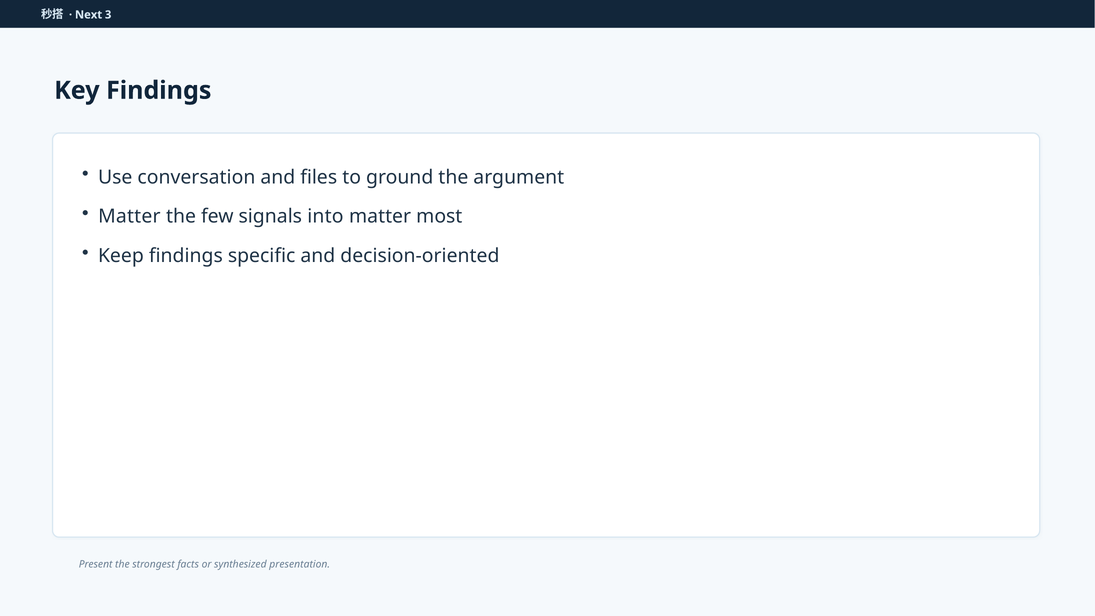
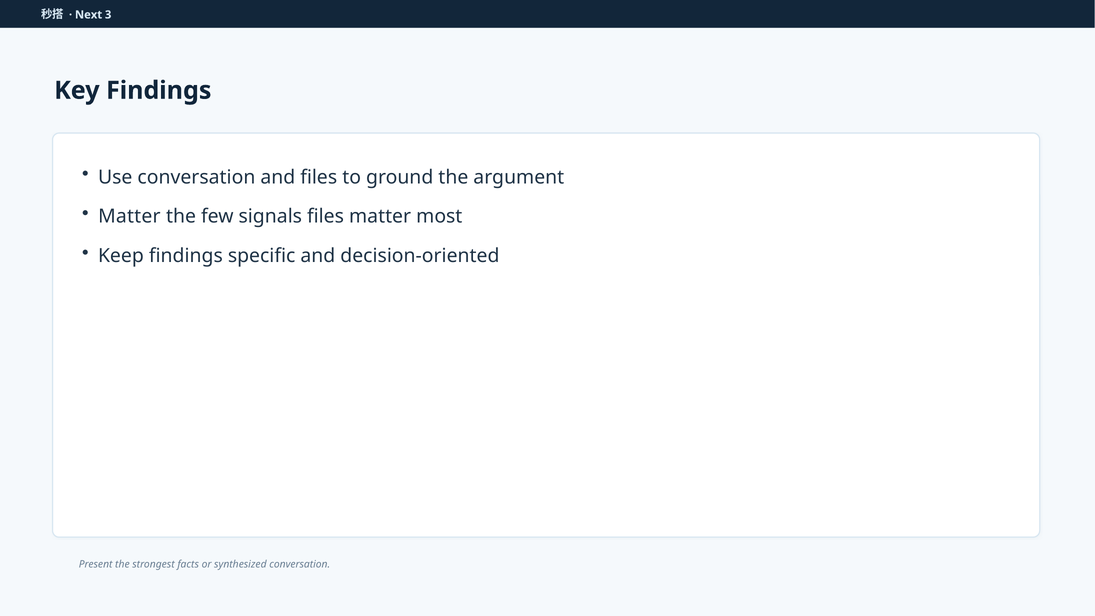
signals into: into -> files (326, 216)
synthesized presentation: presentation -> conversation (300, 564)
